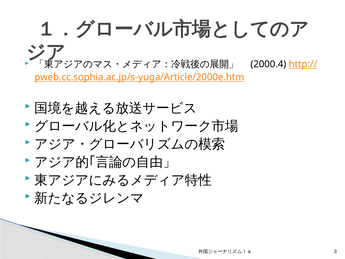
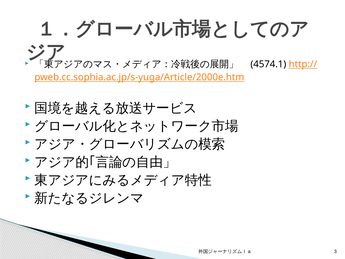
2000.4: 2000.4 -> 4574.1 (268, 64)
